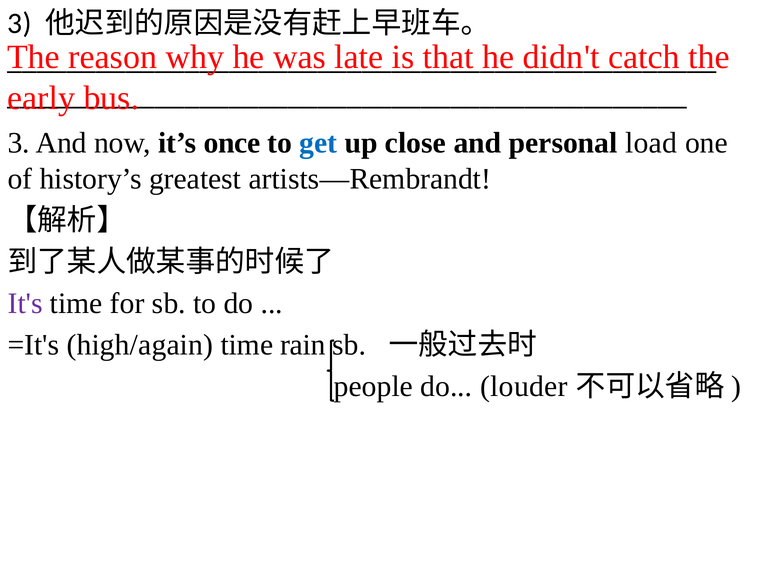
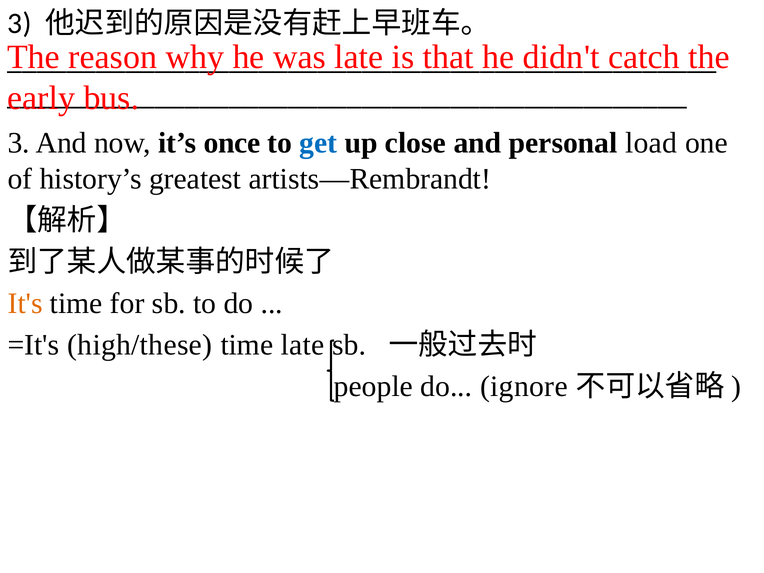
It's colour: purple -> orange (25, 303)
high/again: high/again -> high/these (140, 345)
time rain: rain -> late (303, 345)
louder: louder -> ignore (524, 386)
